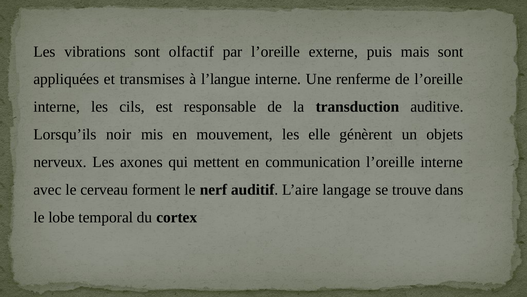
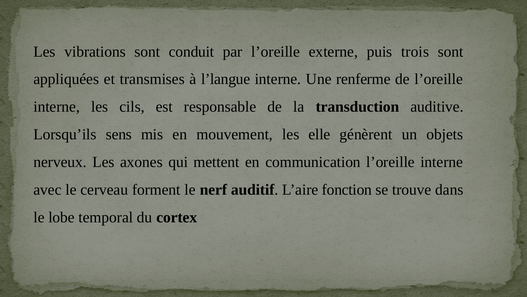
olfactif: olfactif -> conduit (192, 51)
mais: mais -> trois (415, 51)
noir: noir -> sens (119, 134)
langage: langage -> fonction (347, 190)
